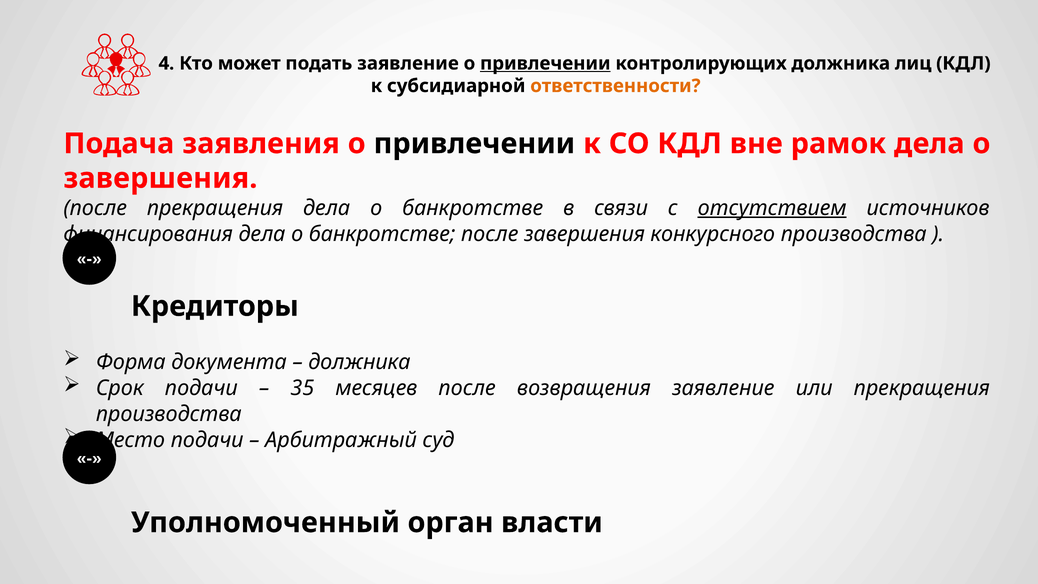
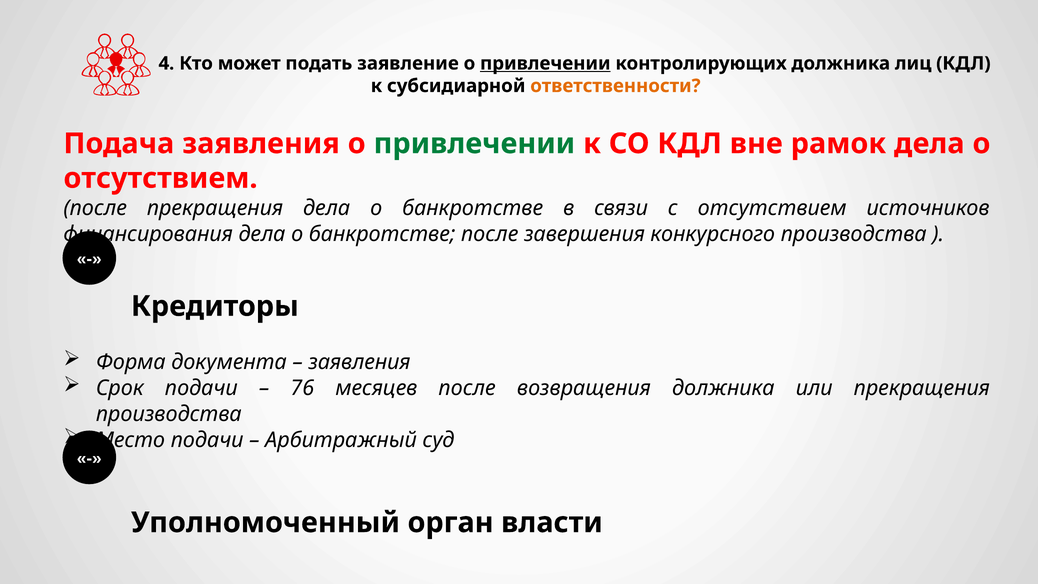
привлечении colour: black -> green (474, 144)
завершения: завершения -> отсутствием (161, 178)
отсутствием underline: present -> none (772, 208)
должника: должника -> заявления (359, 362)
35: 35 -> 76 (302, 388)
возвращения заявление: заявление -> должника (723, 388)
